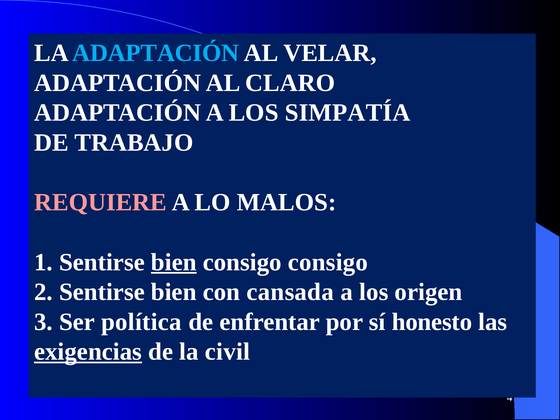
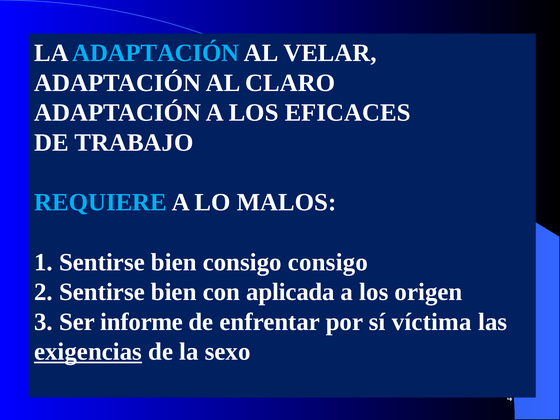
SIMPATÍA: SIMPATÍA -> EFICACES (348, 113)
REQUIERE colour: pink -> light blue (101, 202)
bien underline: present -> none (174, 262)
cansada: cansada -> aplicada (290, 292)
política: política -> informe (142, 322)
honesto: honesto -> víctima (432, 322)
civil: civil -> sexo (228, 352)
